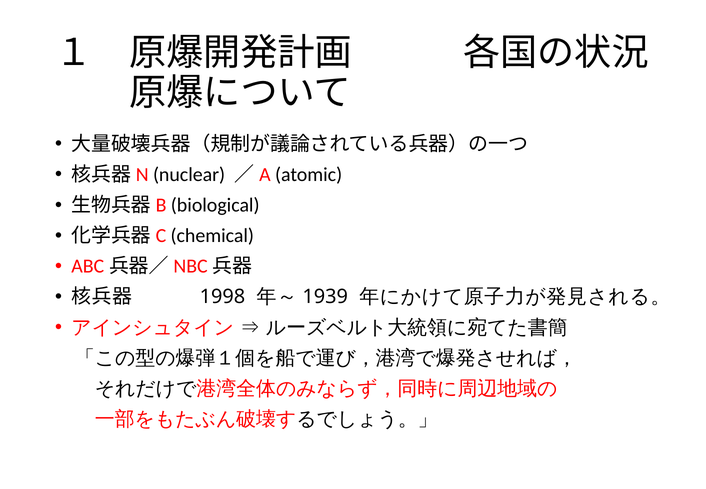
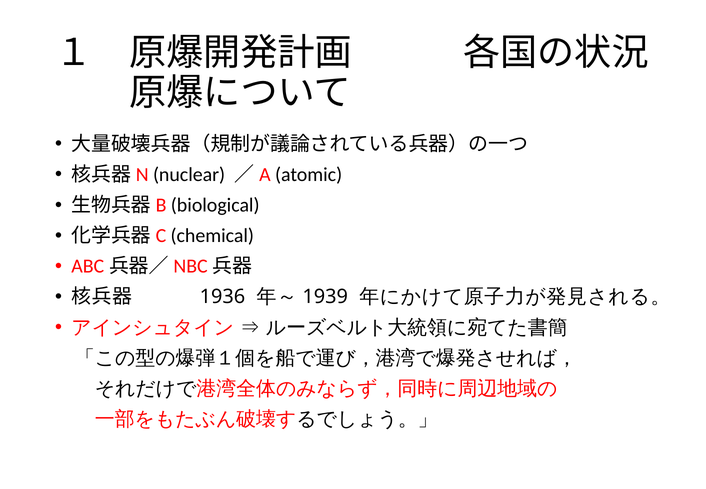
1998: 1998 -> 1936 (222, 297)
